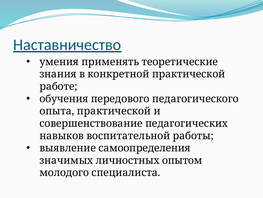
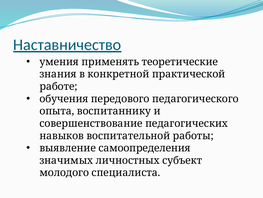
опыта практической: практической -> воспитаннику (114, 111)
опытом: опытом -> субъект (182, 160)
